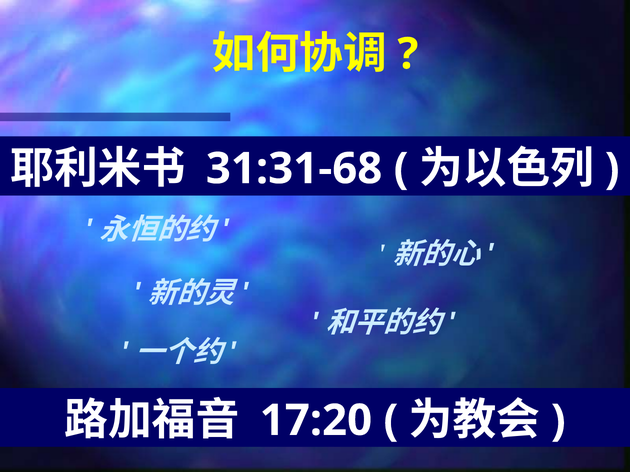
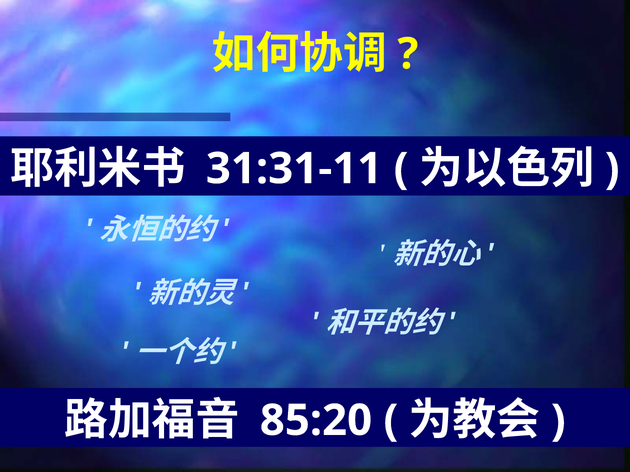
31:31-68: 31:31-68 -> 31:31-11 (294, 169)
17:20: 17:20 -> 85:20 (316, 421)
